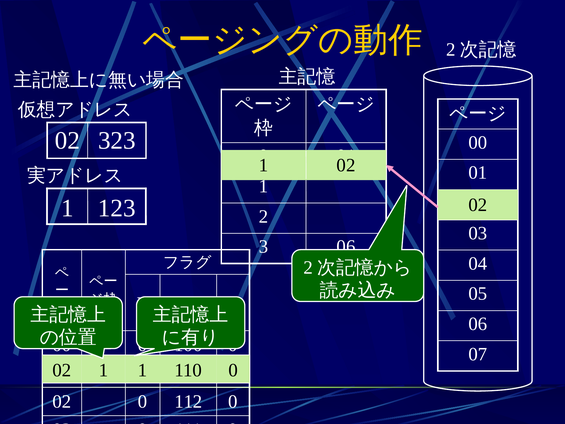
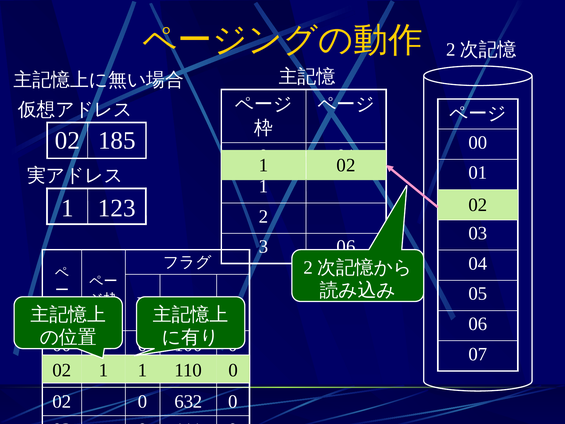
323: 323 -> 185 (117, 141)
112: 112 -> 632 (188, 401)
